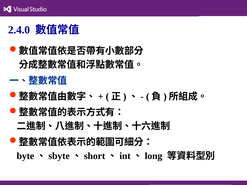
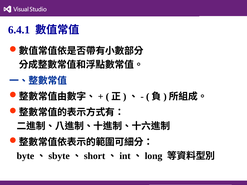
2.4.0: 2.4.0 -> 6.4.1 (19, 30)
